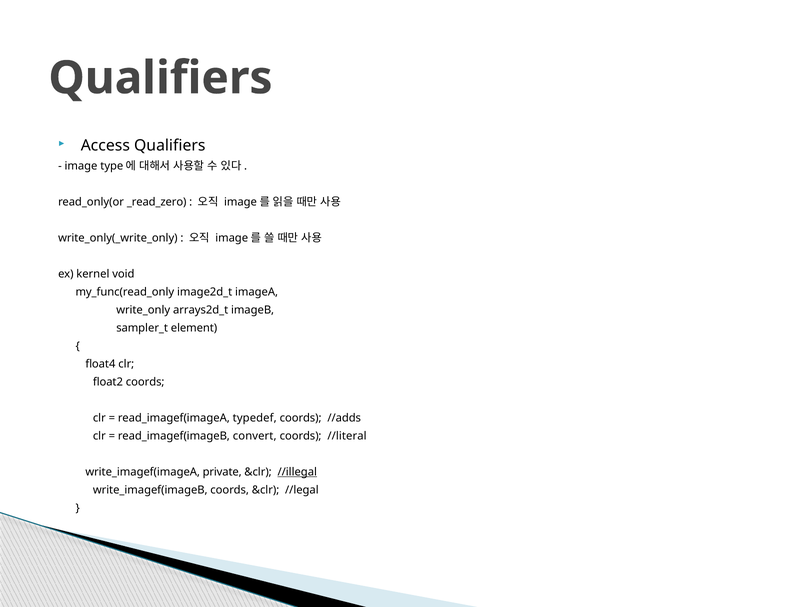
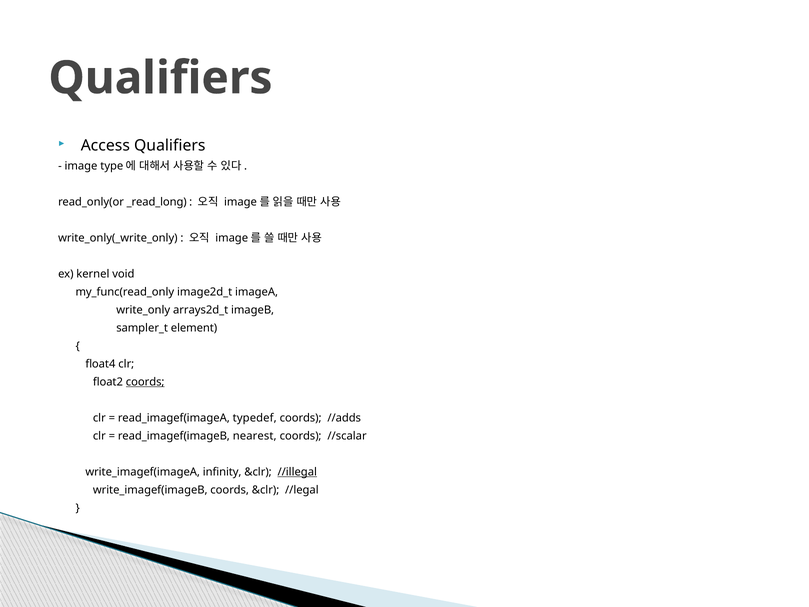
_read_zero: _read_zero -> _read_long (157, 202)
coords underline: none -> present (145, 382)
convert: convert -> nearest (255, 436)
//literal: //literal -> //scalar (347, 436)
private: private -> infinity (222, 472)
